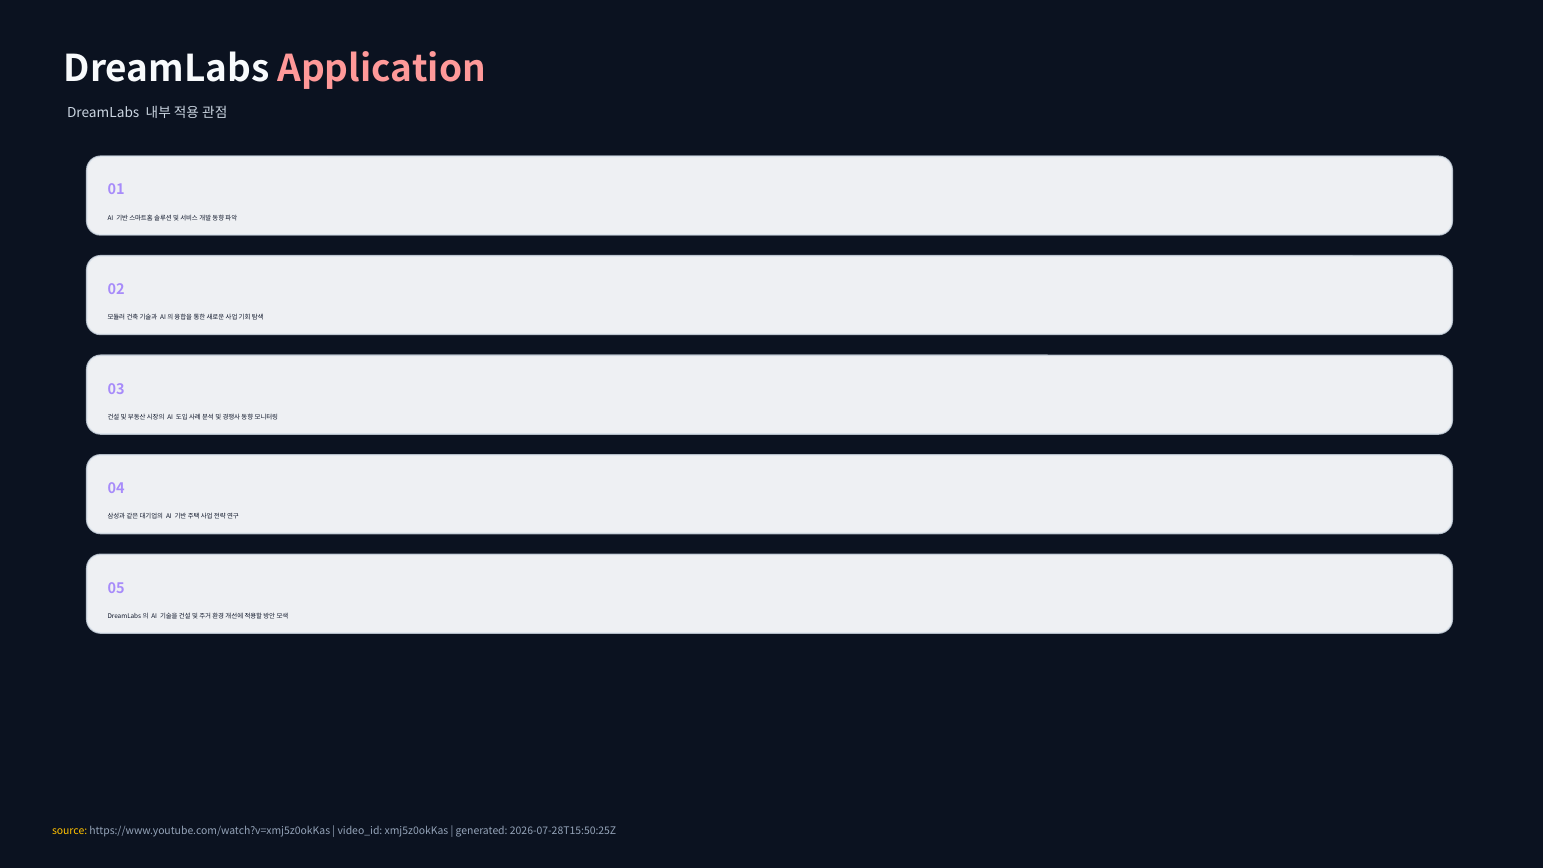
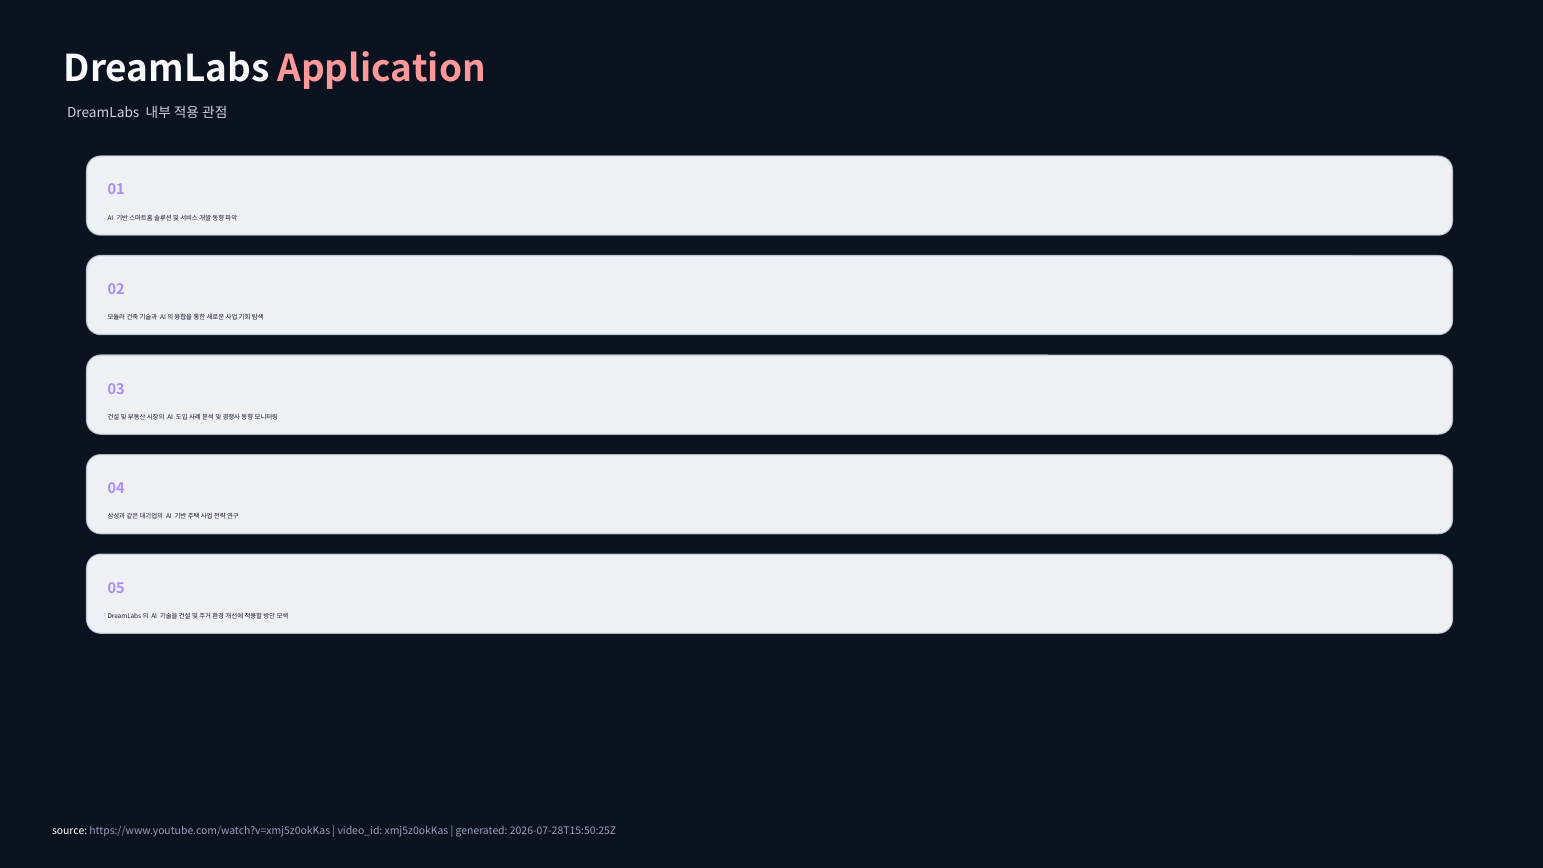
source colour: yellow -> white (70, 831)
